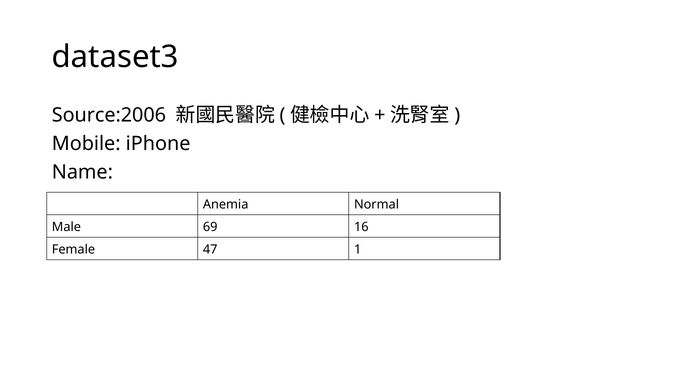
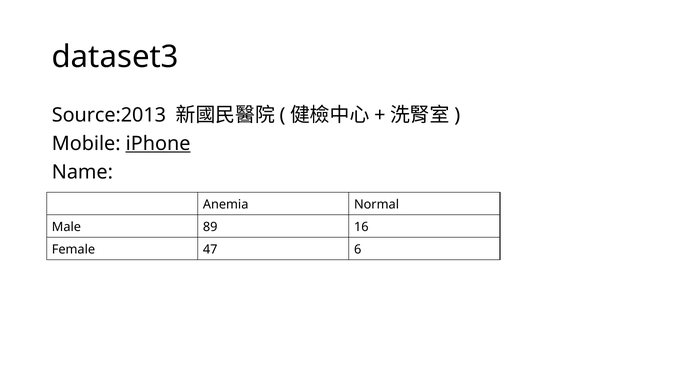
Source:2006: Source:2006 -> Source:2013 (109, 115)
iPhone underline: none -> present (158, 143)
69: 69 -> 89 (210, 227)
1: 1 -> 6 (358, 249)
